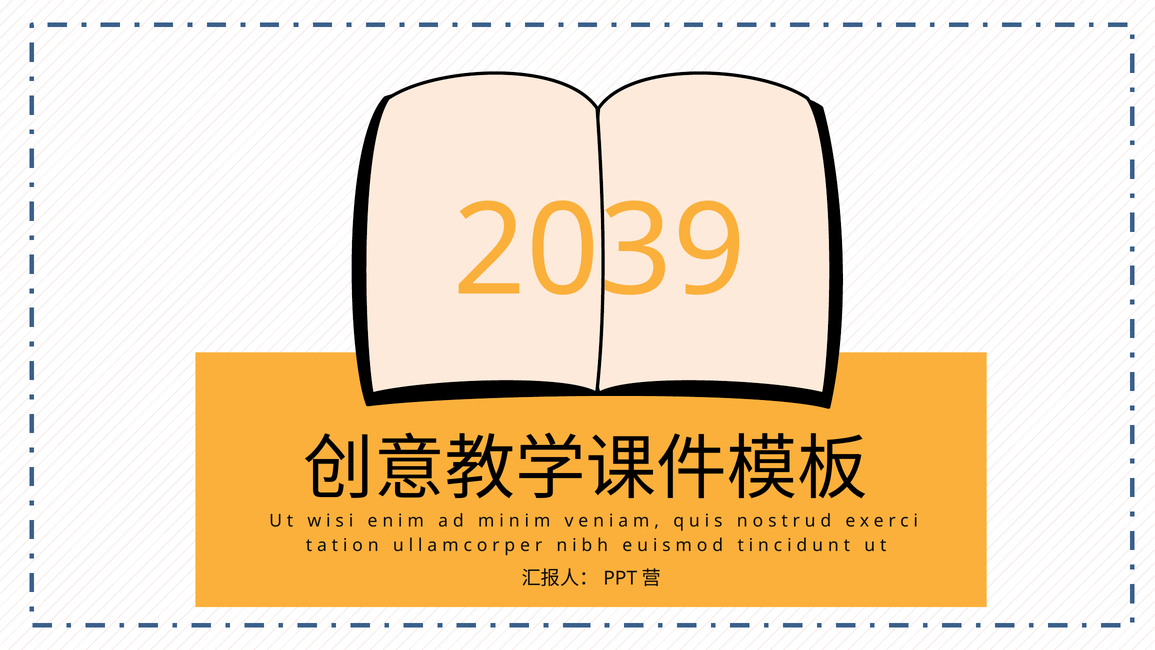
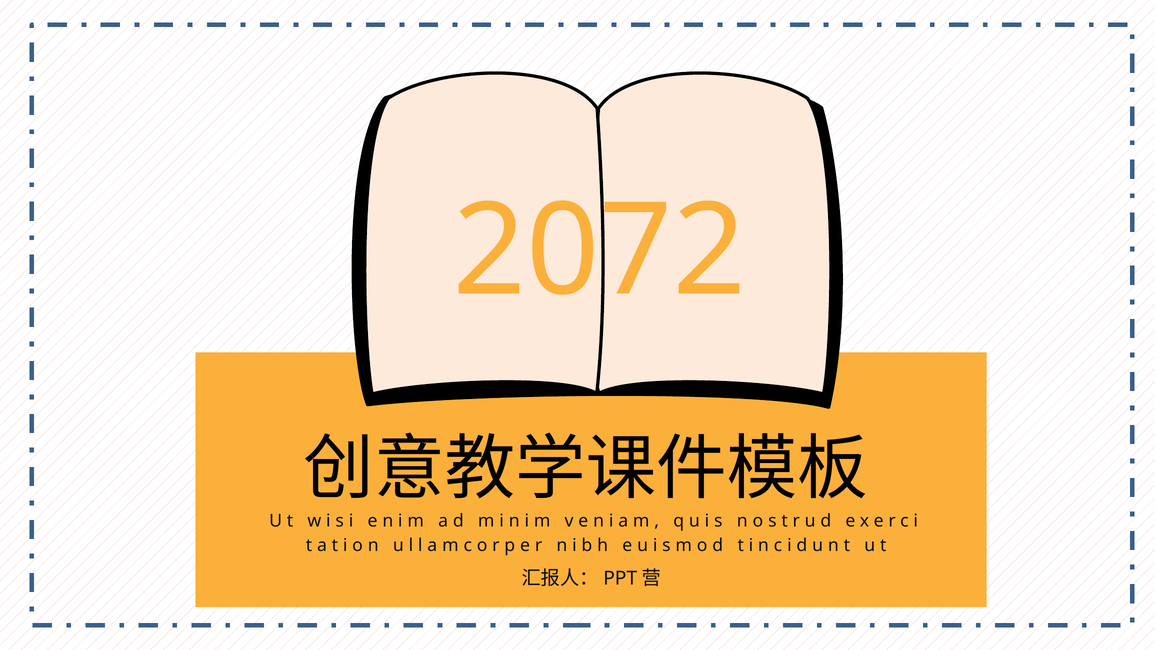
2039: 2039 -> 2072 (599, 251)
